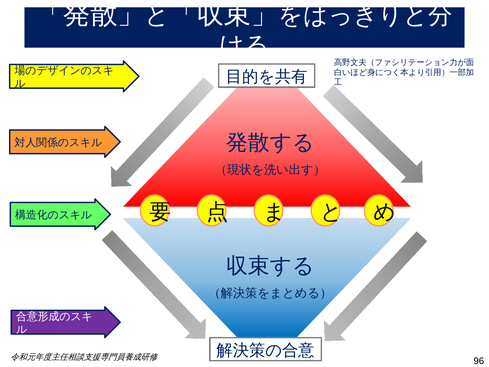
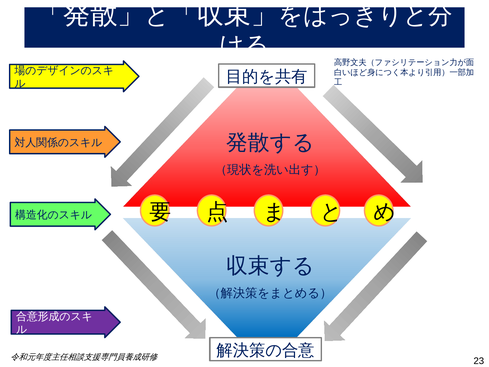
96: 96 -> 23 (479, 361)
